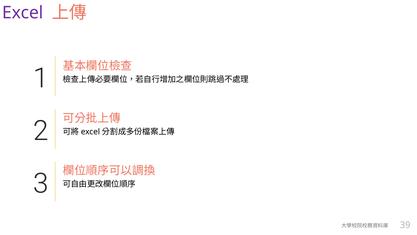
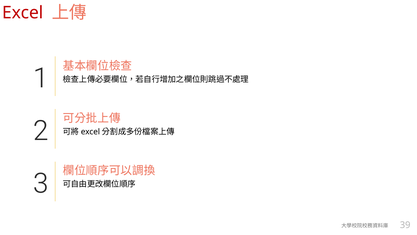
Excel colour: purple -> red (23, 13)
